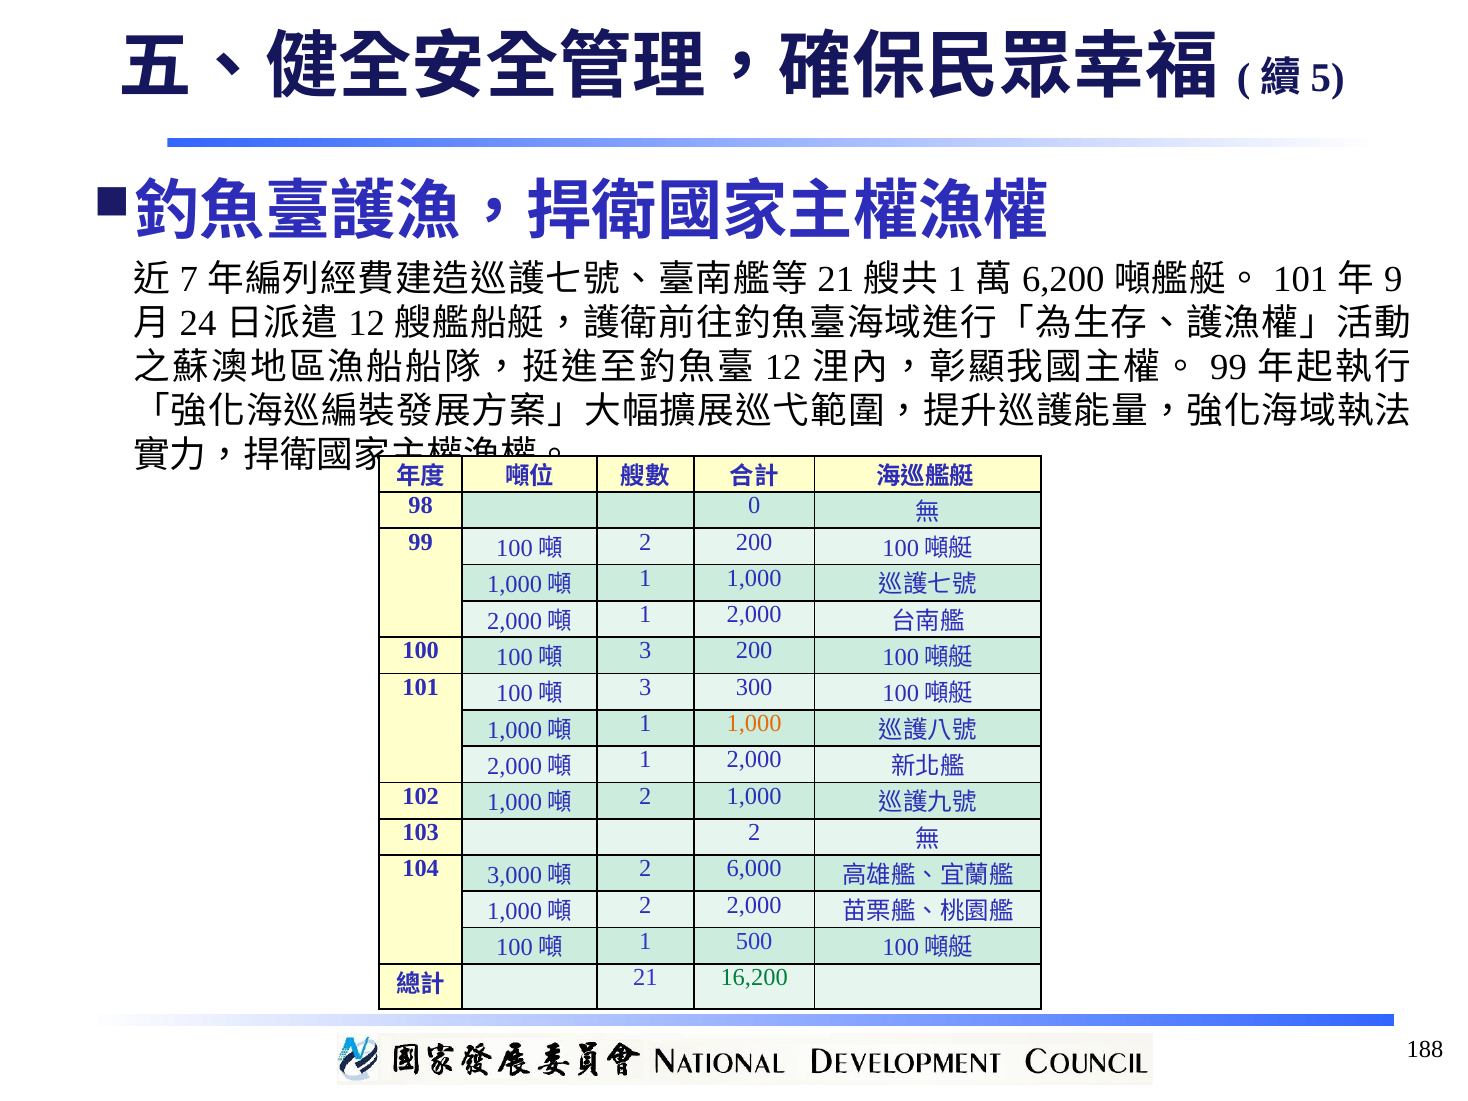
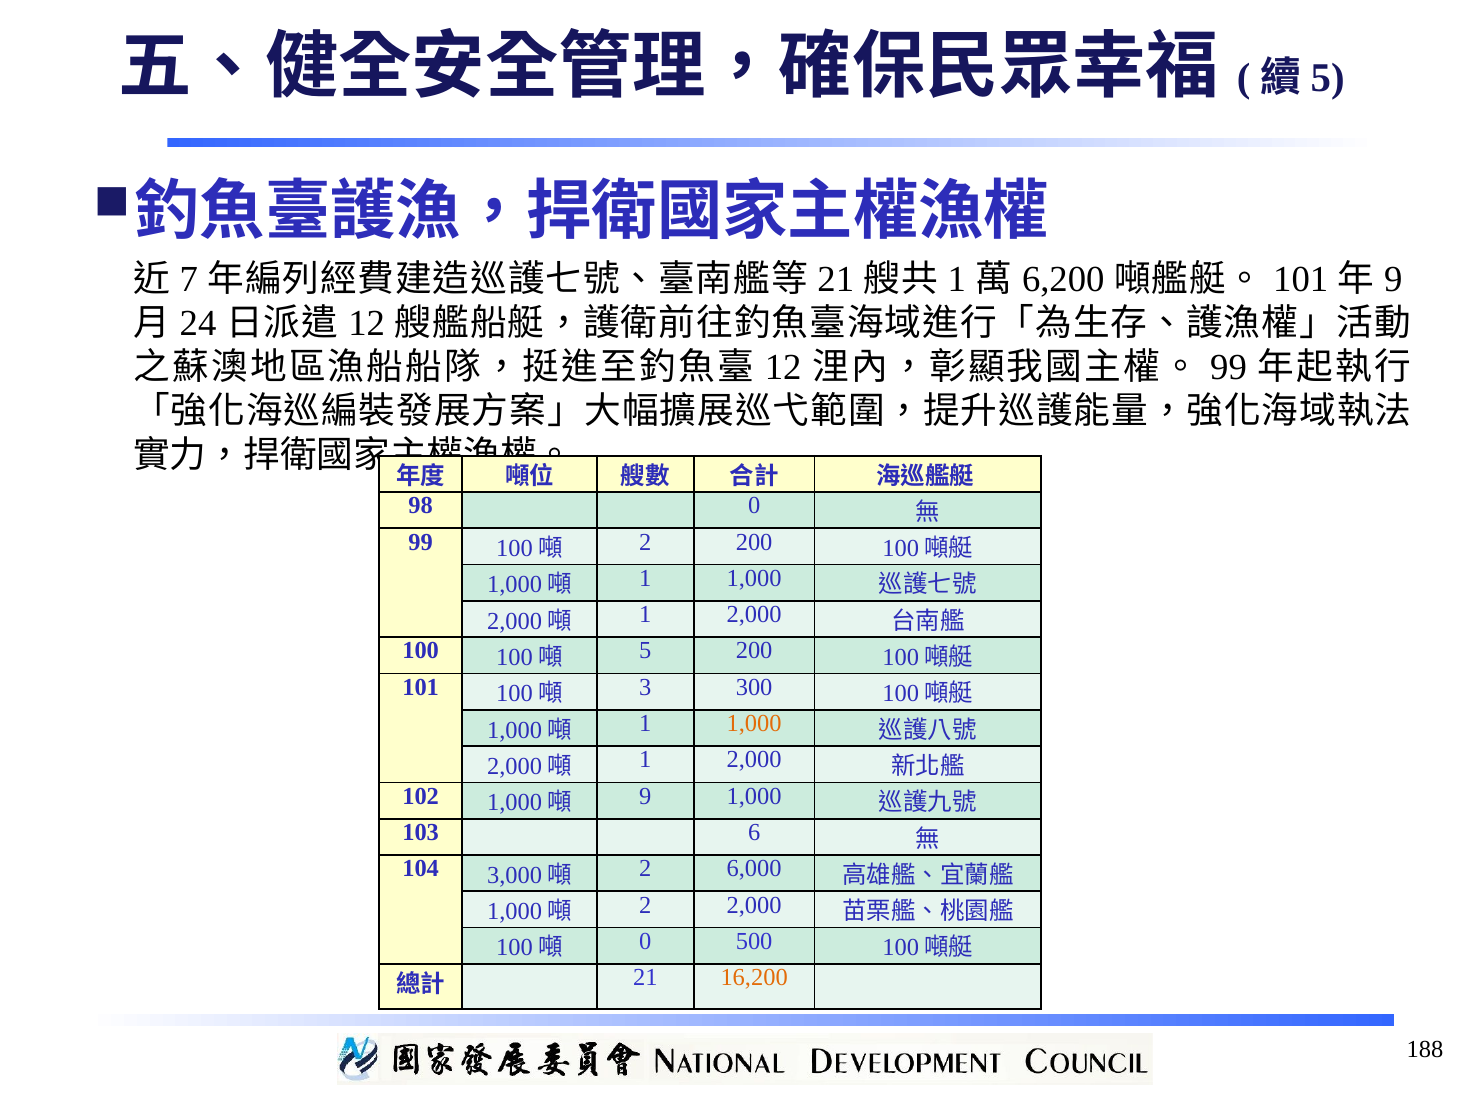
3: 3 -> 5 (645, 651)
2: 2 -> 9 (645, 796)
103 2: 2 -> 6 (754, 832)
1: 1 -> 0 (645, 941)
16,200 colour: green -> orange (754, 978)
